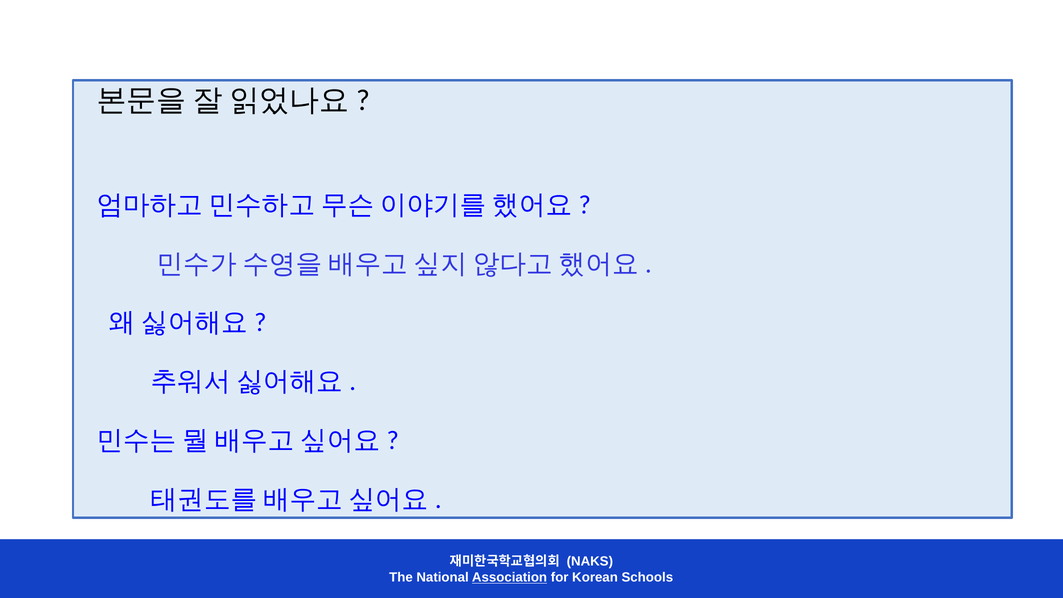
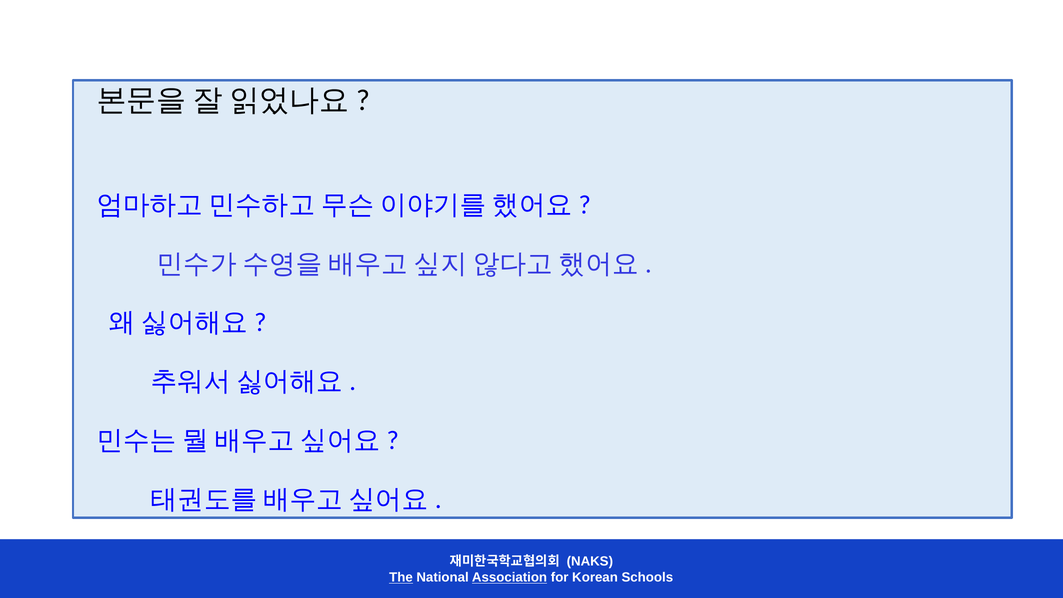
The underline: none -> present (401, 577)
